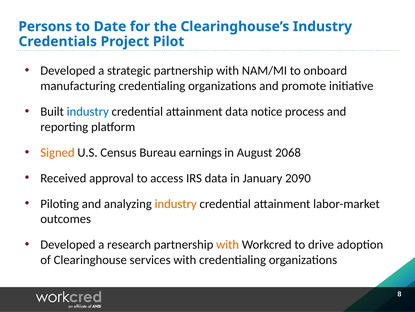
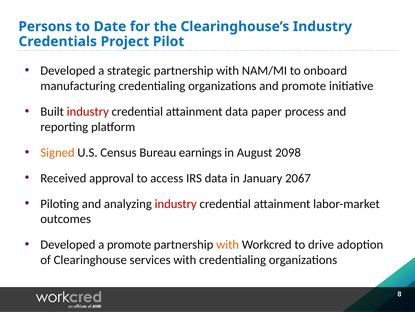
industry colour: blue -> red (88, 111)
notice: notice -> paper (266, 111)
2068: 2068 -> 2098 (288, 152)
2090: 2090 -> 2067 (298, 178)
industry colour: orange -> red (176, 203)
a research: research -> promote (129, 244)
